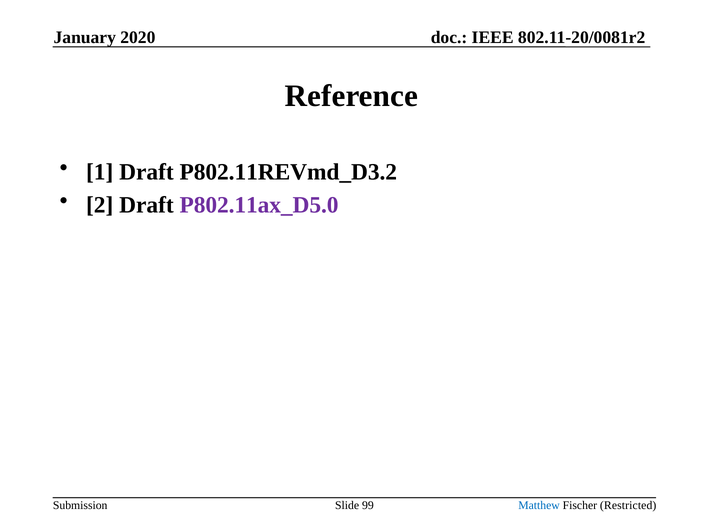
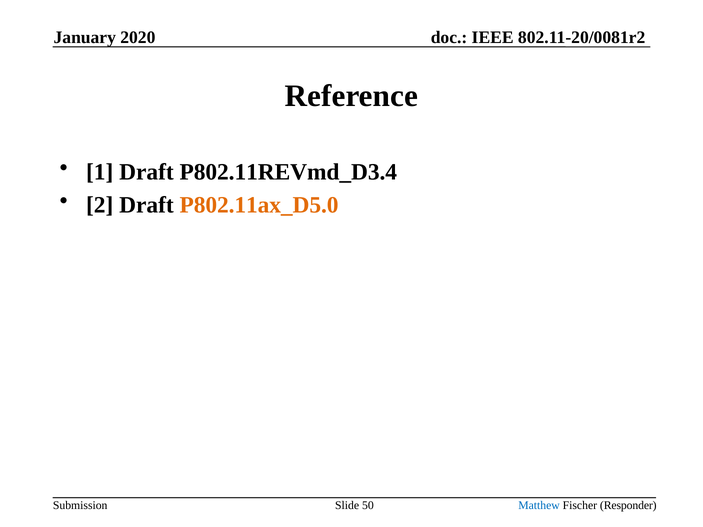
P802.11REVmd_D3.2: P802.11REVmd_D3.2 -> P802.11REVmd_D3.4 (288, 172)
P802.11ax_D5.0 colour: purple -> orange (259, 205)
Restricted: Restricted -> Responder (628, 506)
99: 99 -> 50 (368, 506)
